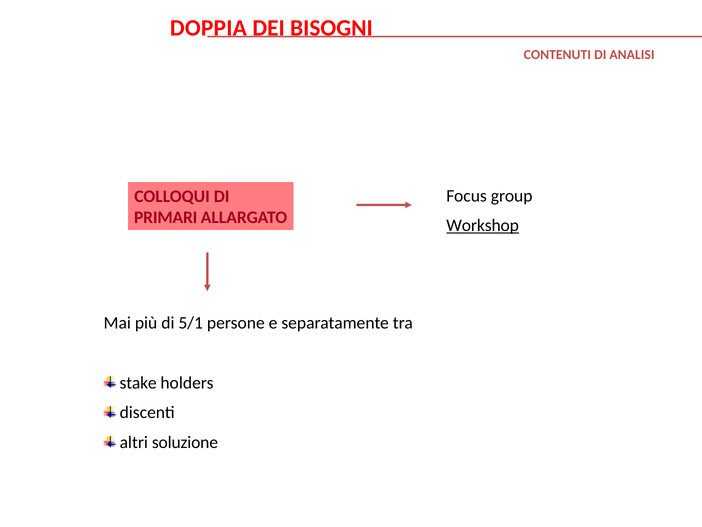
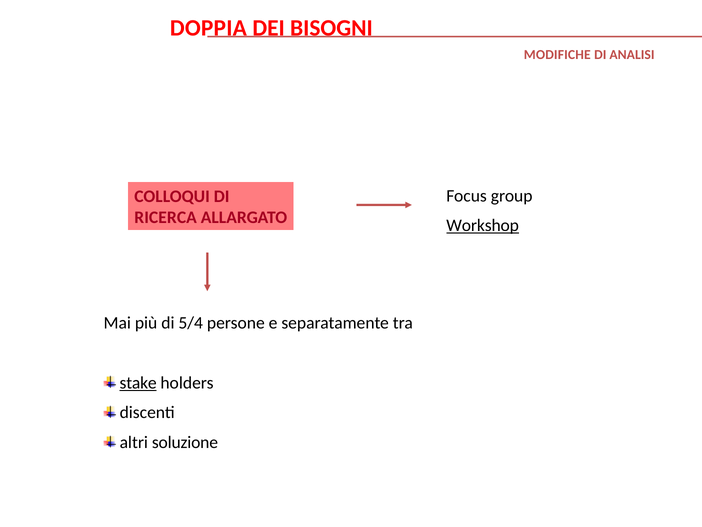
CONTENUTI: CONTENUTI -> MODIFICHE (557, 55)
PRIMARI: PRIMARI -> RICERCA (166, 217)
5/1: 5/1 -> 5/4 (191, 323)
stake underline: none -> present (138, 382)
